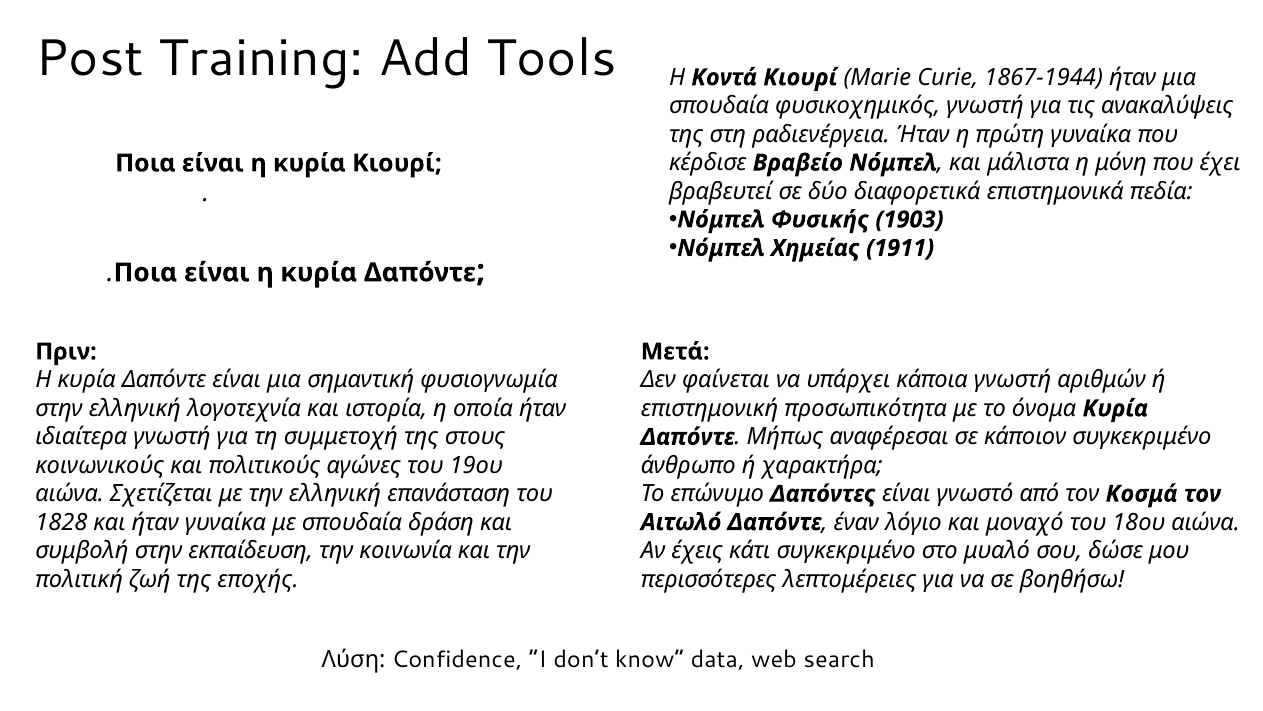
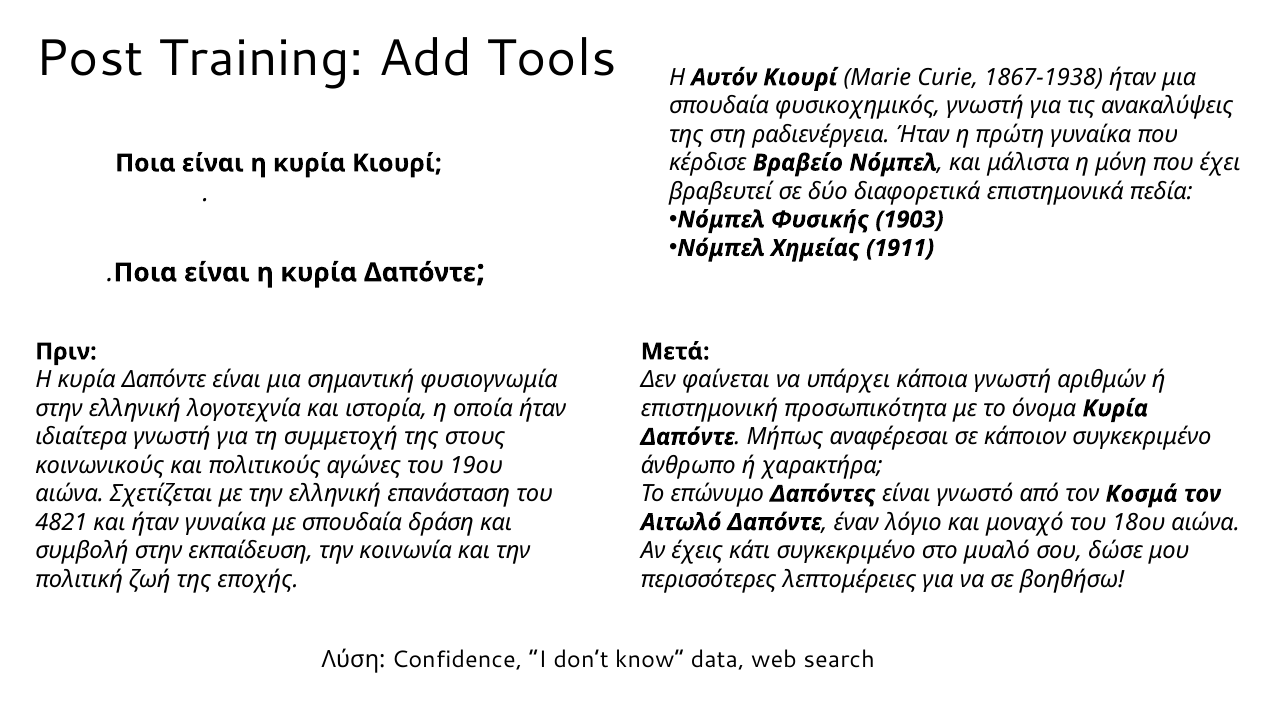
Κοντά: Κοντά -> Αυτόν (724, 77)
1867-1944: 1867-1944 -> 1867-1938 (1044, 77)
1828: 1828 -> 4821 (61, 522)
